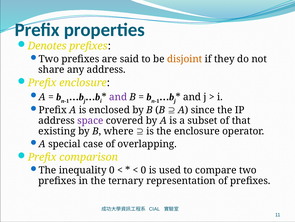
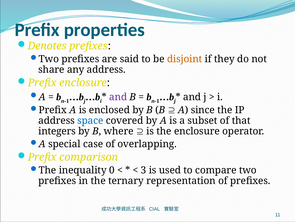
space colour: purple -> blue (90, 120)
existing: existing -> integers (57, 131)
0: 0 -> 3 (144, 170)
